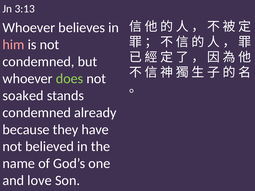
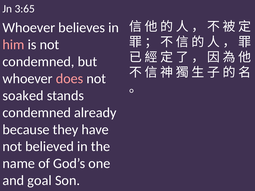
3:13: 3:13 -> 3:65 (25, 9)
does colour: light green -> pink (70, 79)
love: love -> goal (40, 181)
